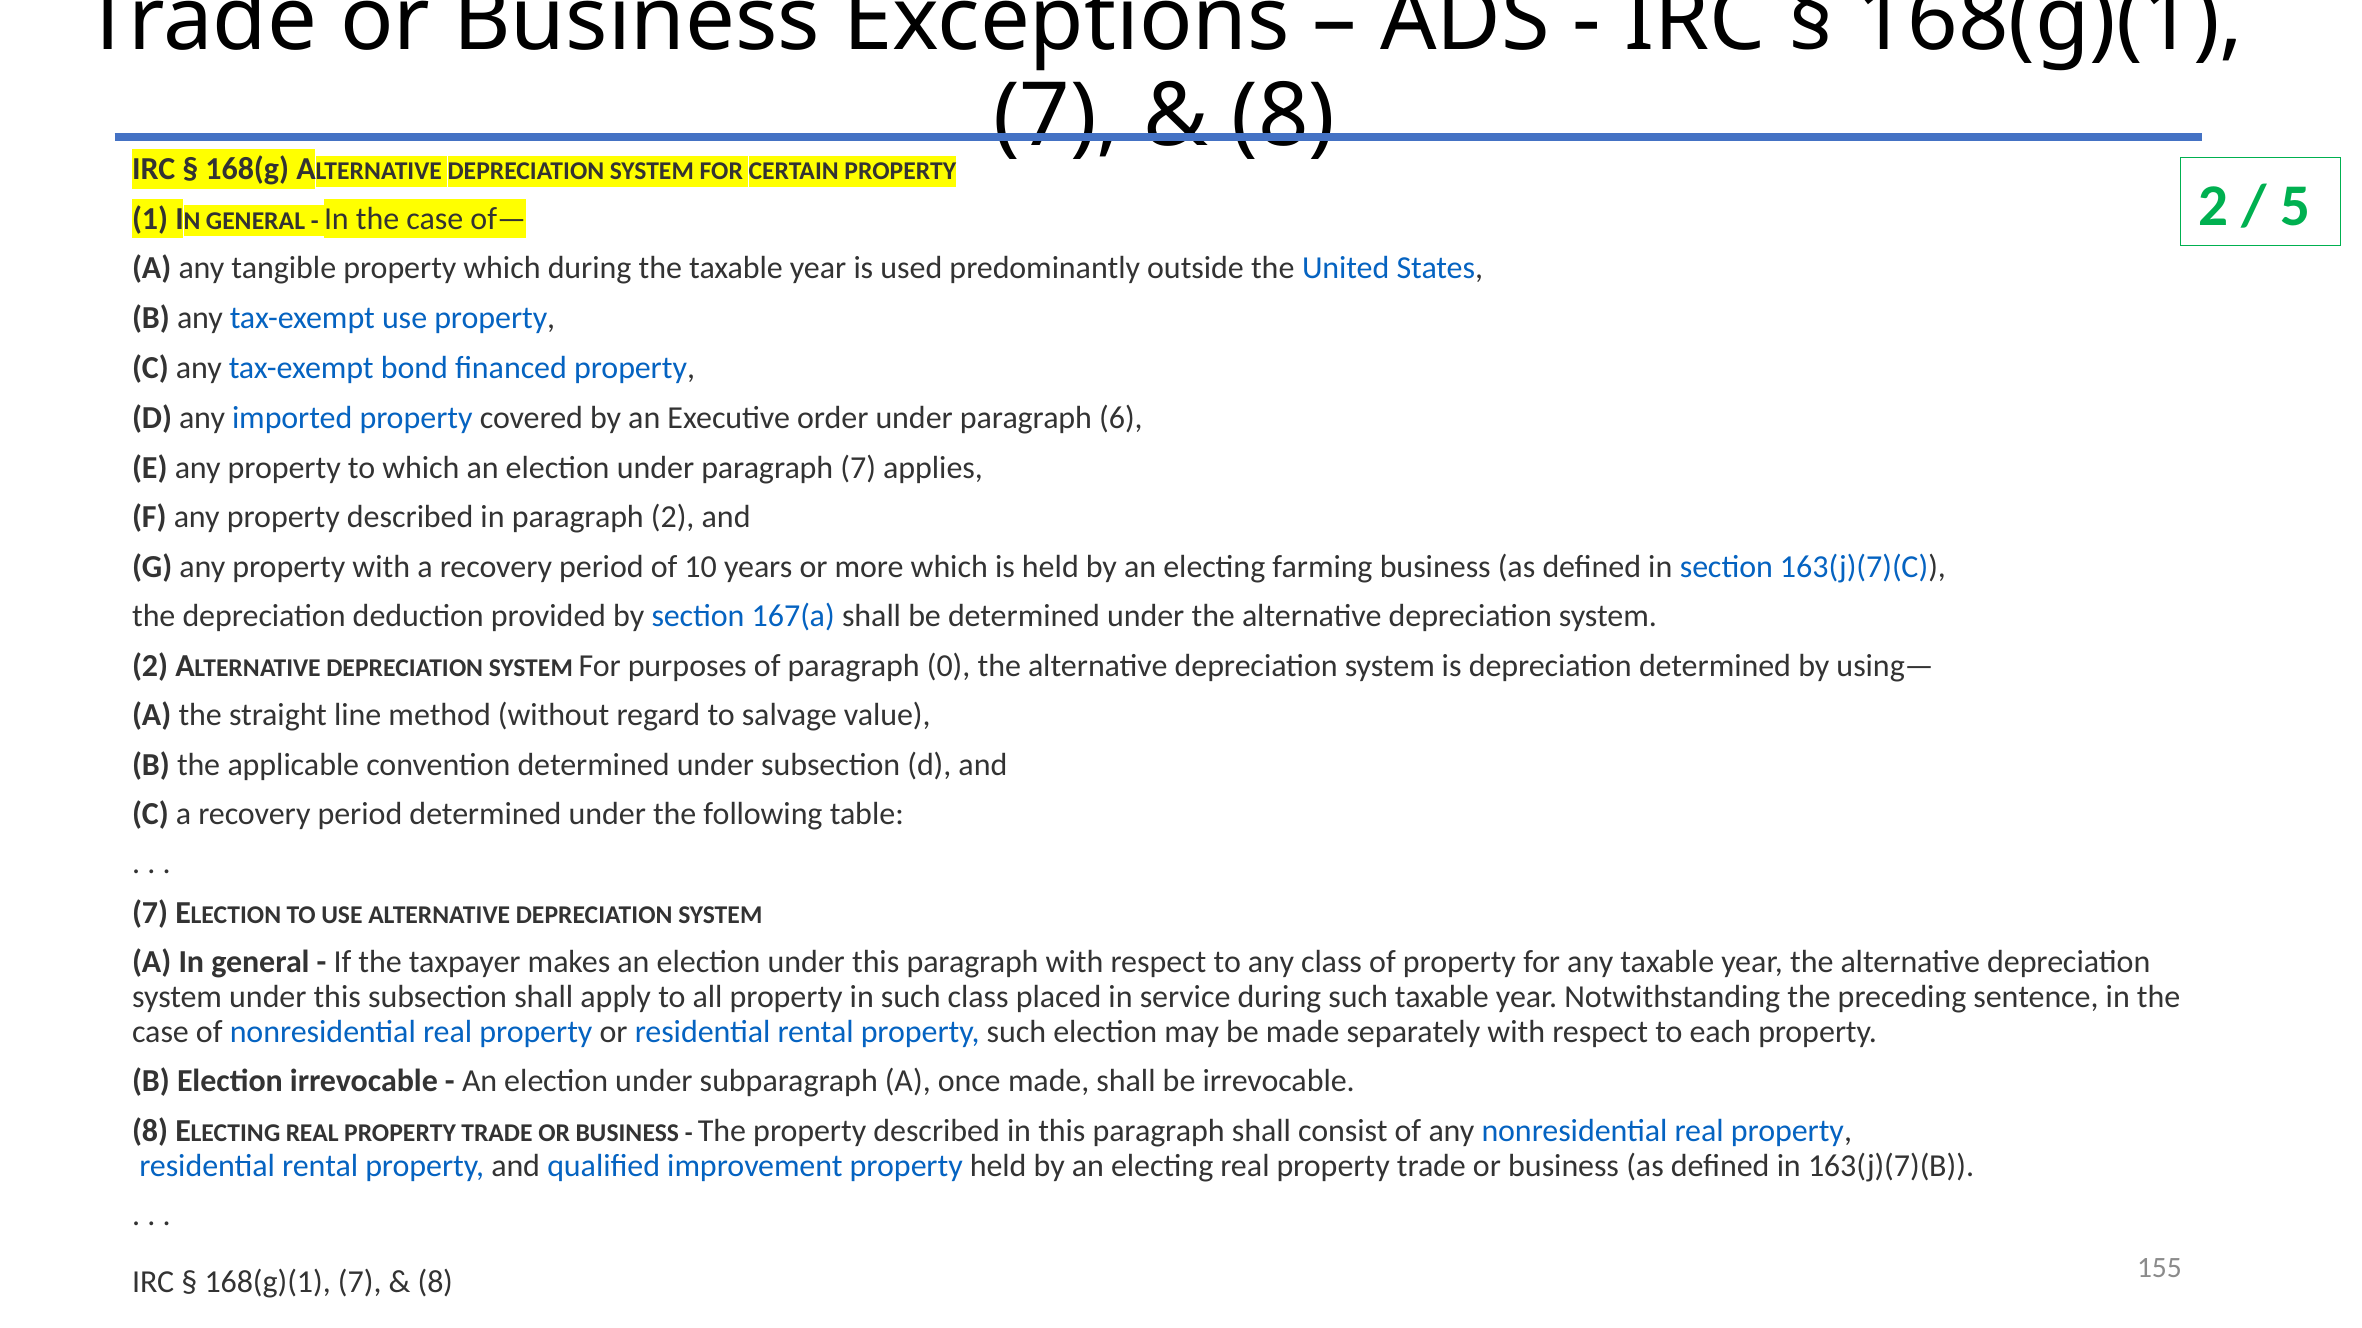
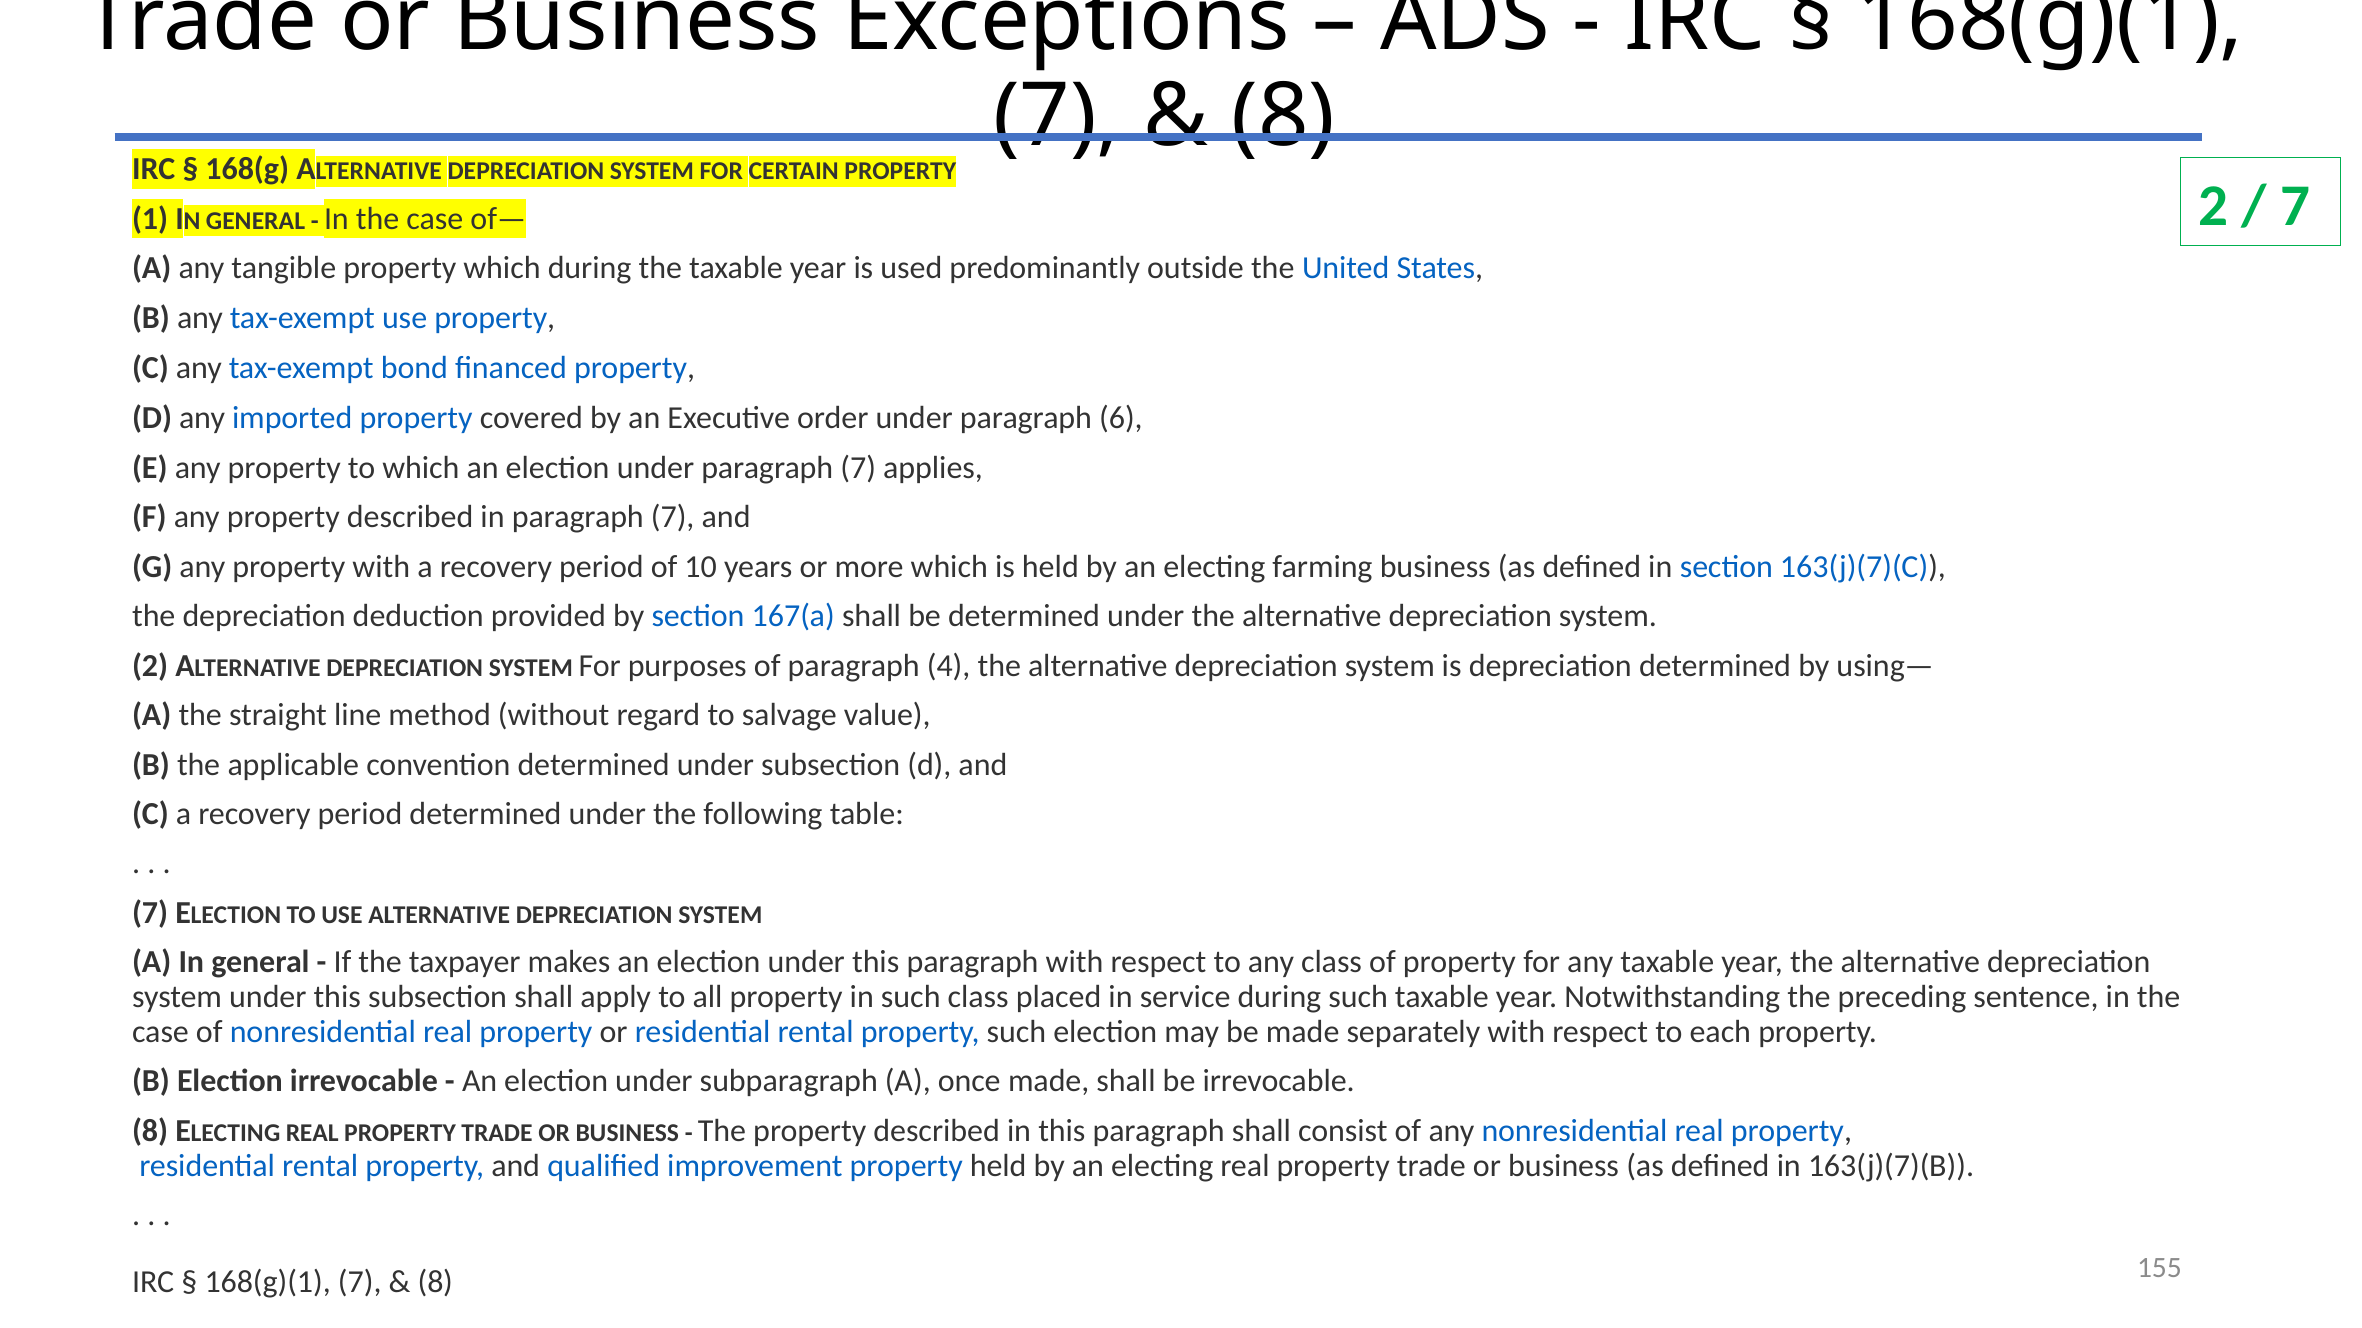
5: 5 -> 7 (2295, 206)
in paragraph 2: 2 -> 7 (673, 517)
0: 0 -> 4 (949, 666)
